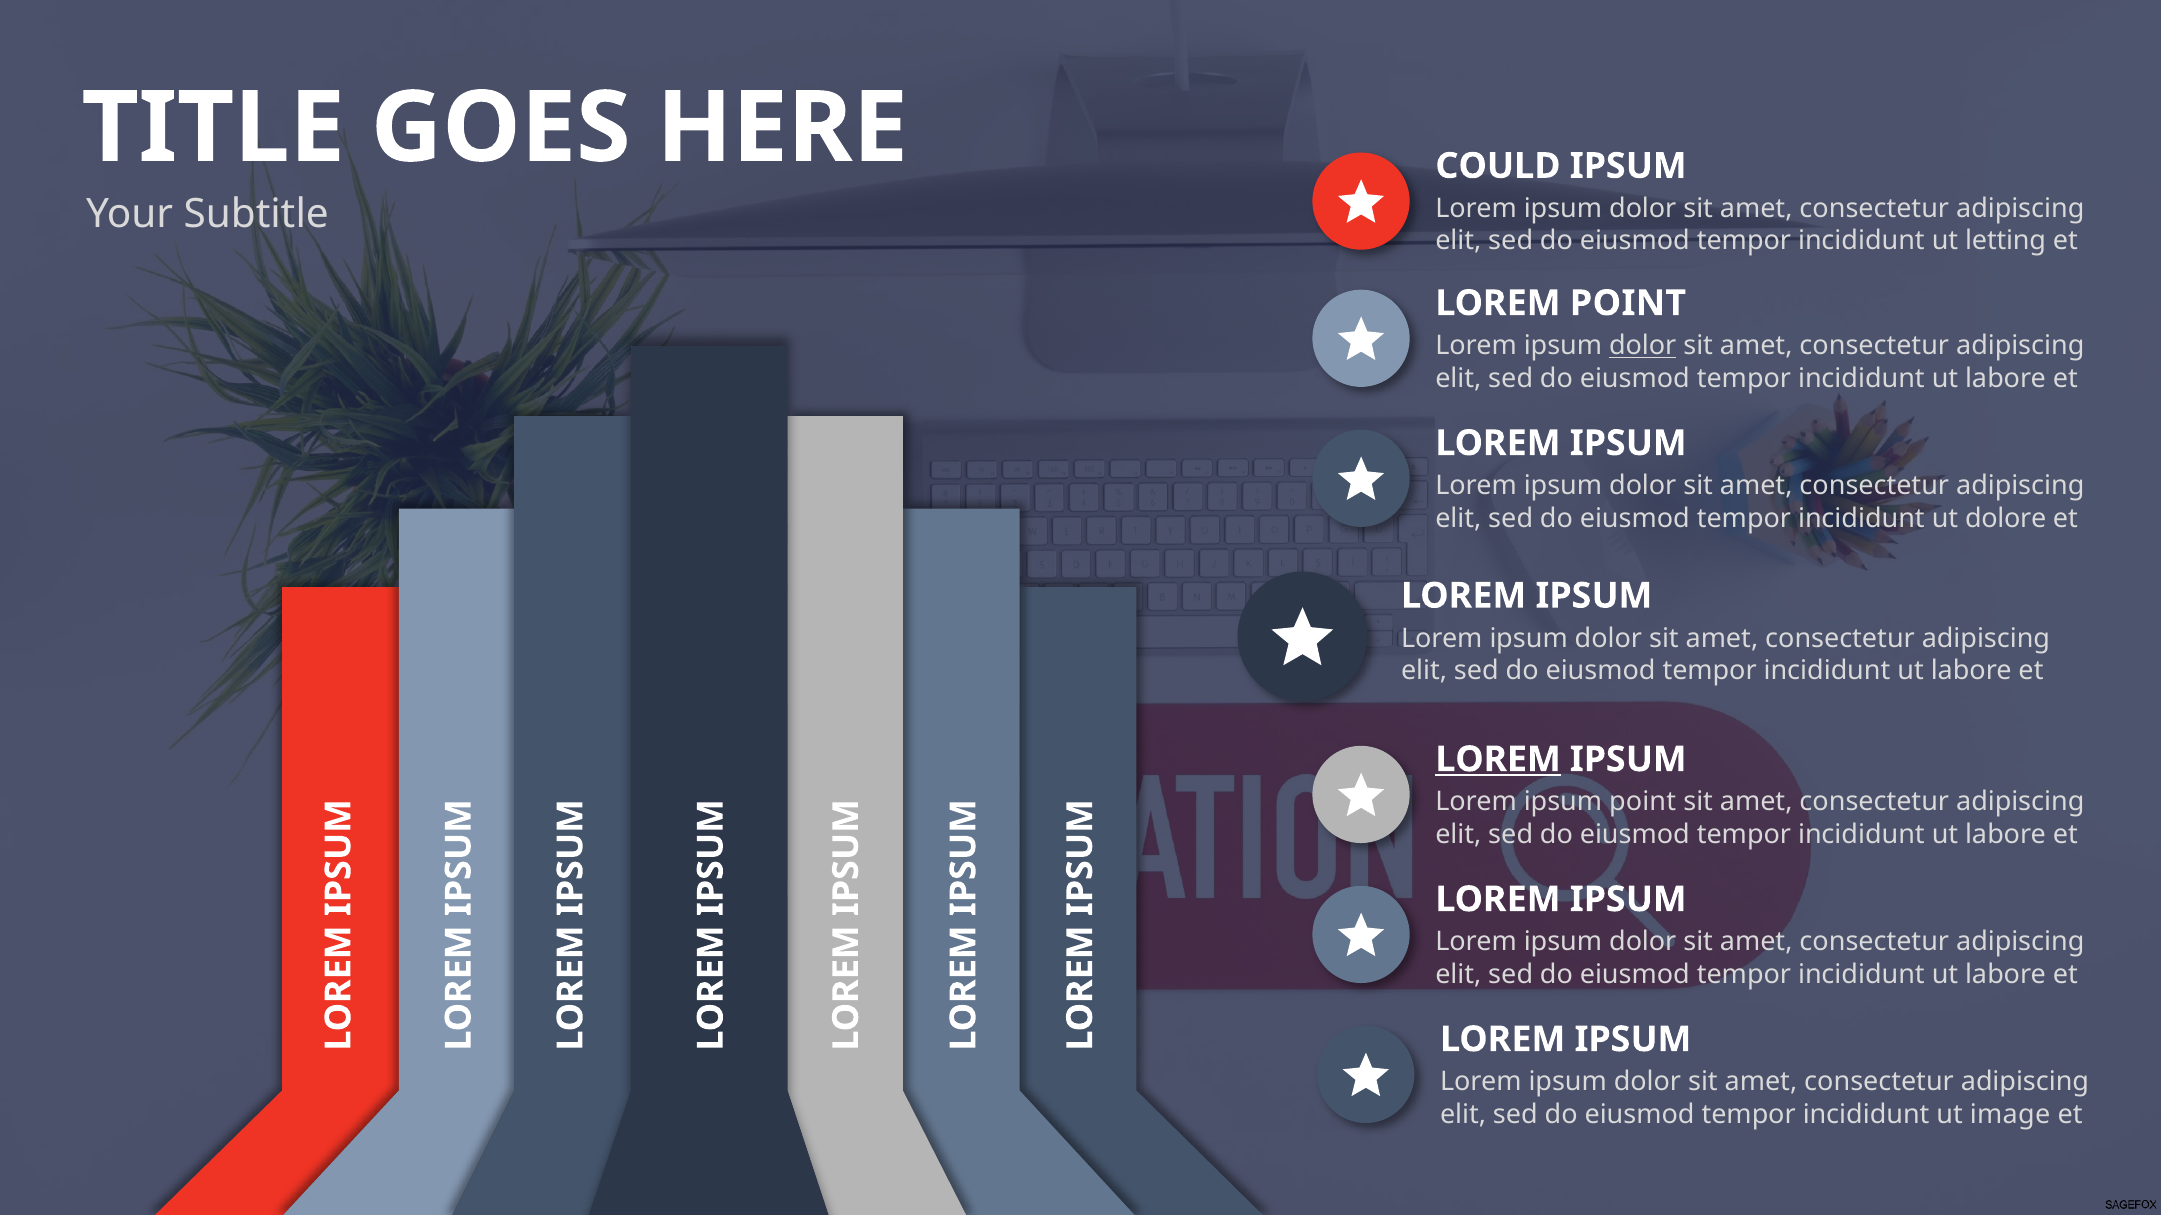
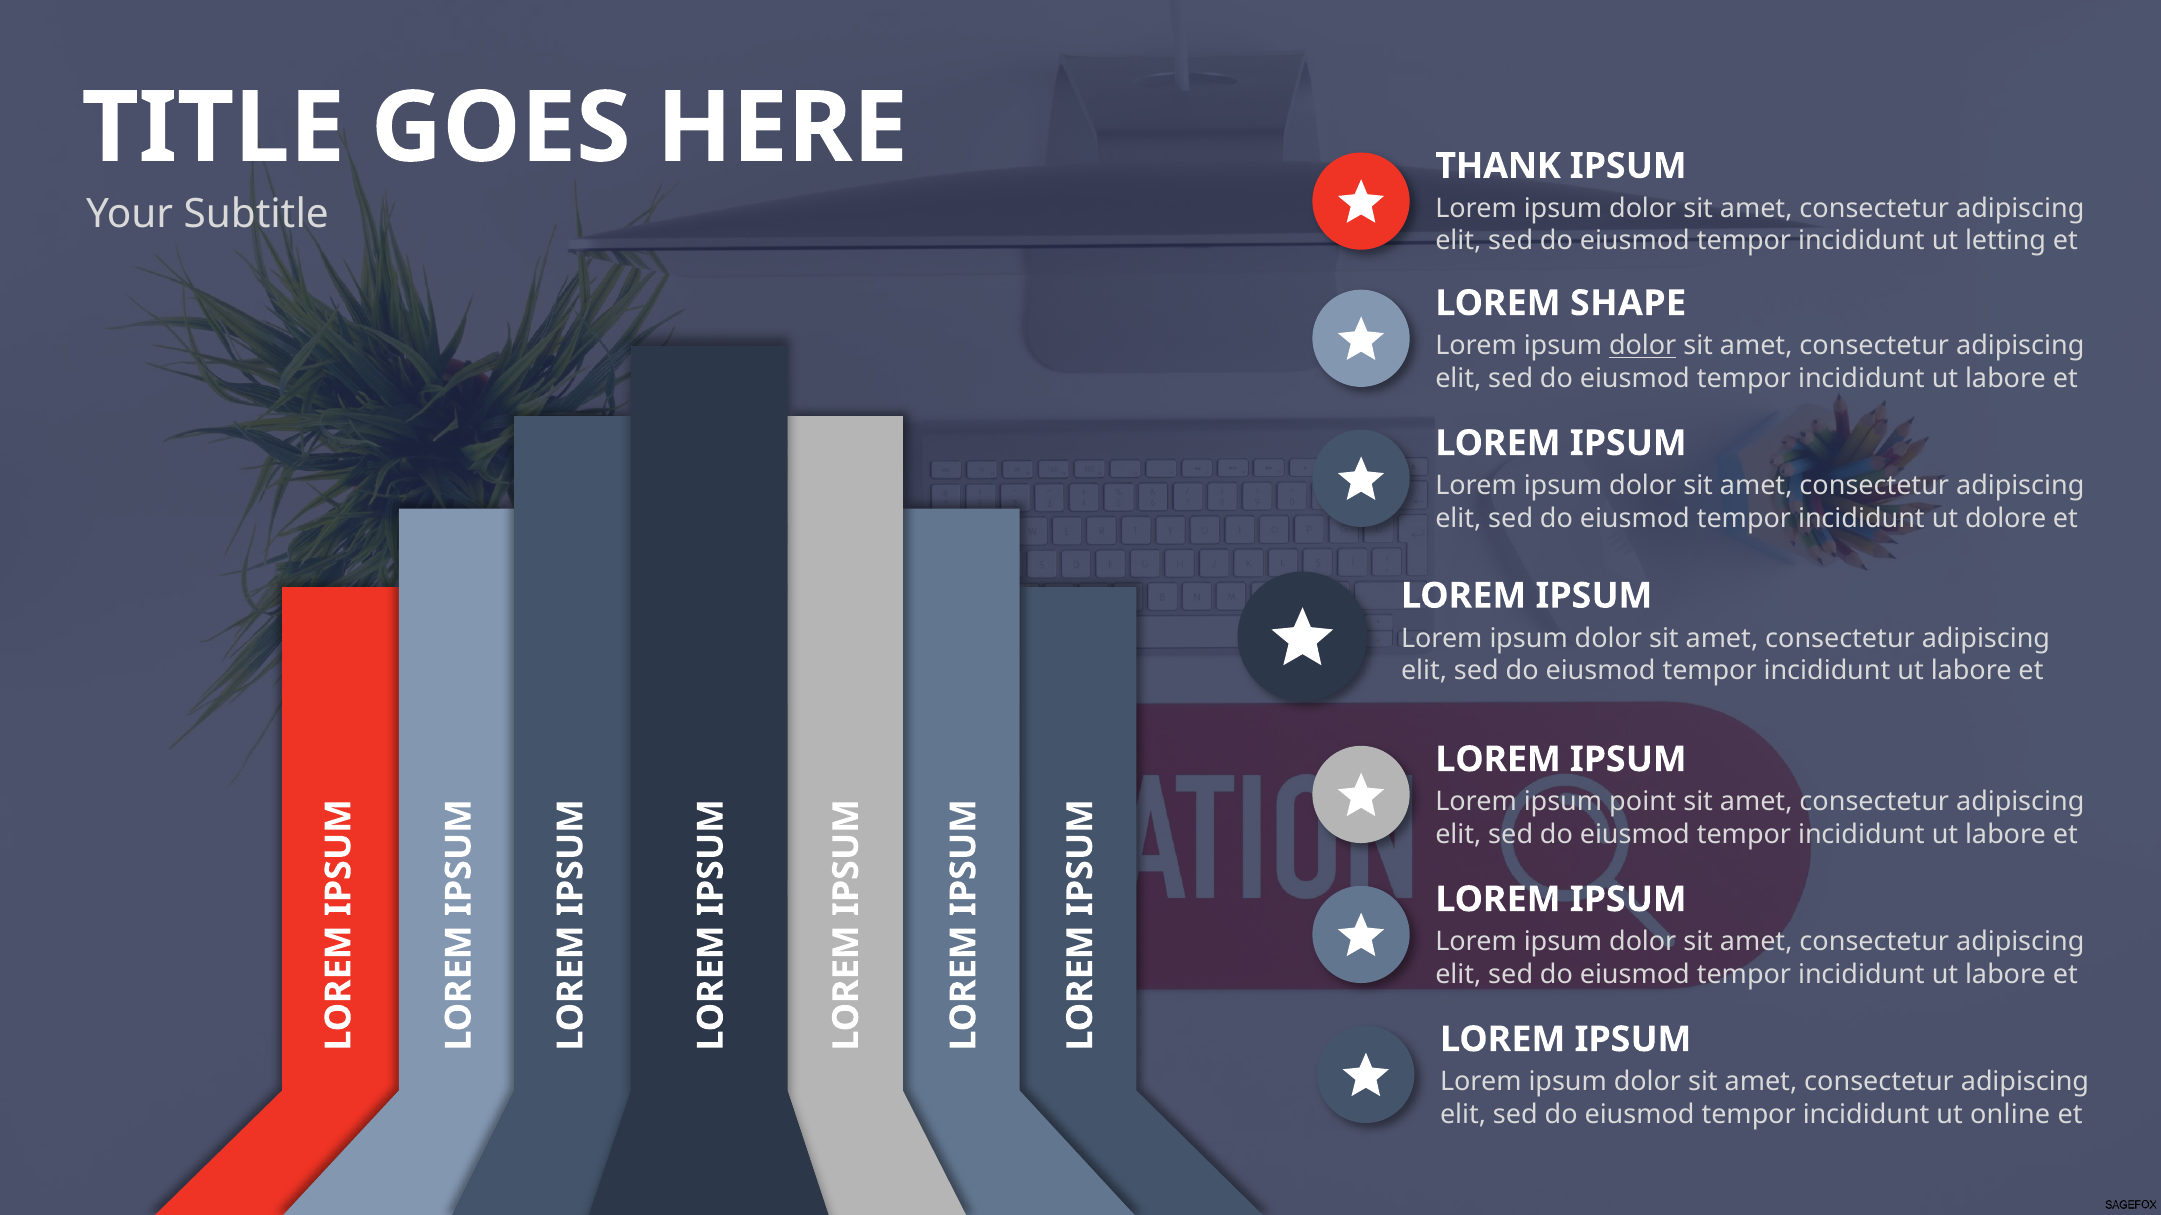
COULD: COULD -> THANK (1498, 166)
LOREM POINT: POINT -> SHAPE (1628, 303)
LOREM underline: present -> none (1498, 760)
image: image -> online (2010, 1115)
